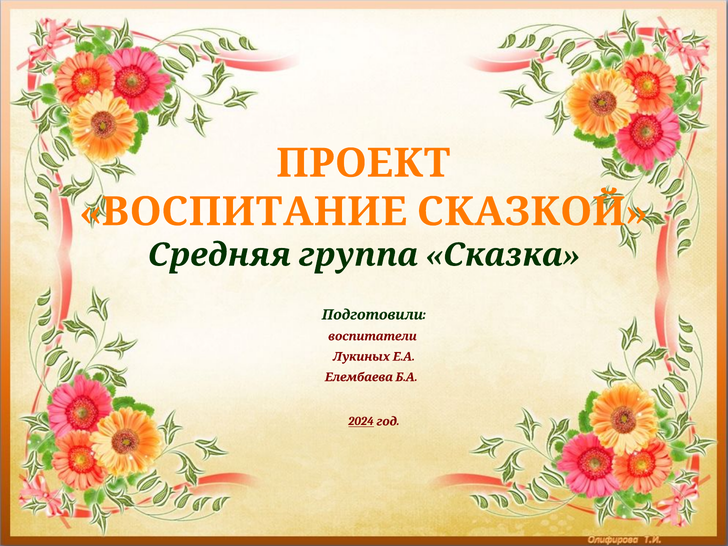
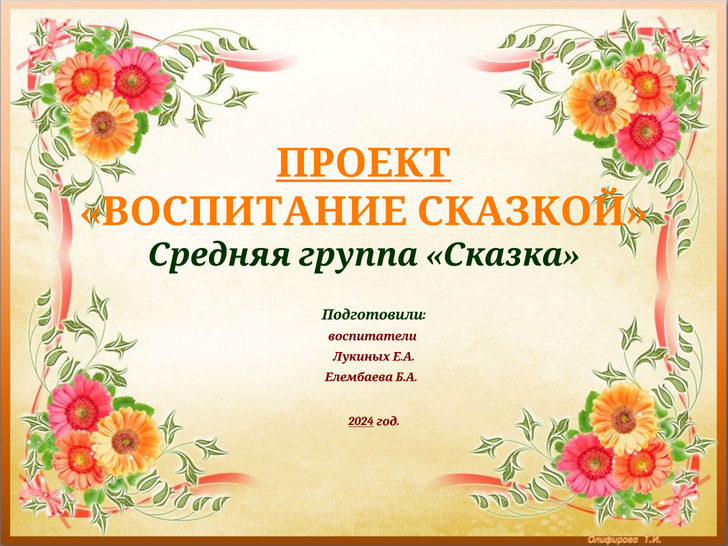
ПРОЕКТ underline: none -> present (363, 163)
